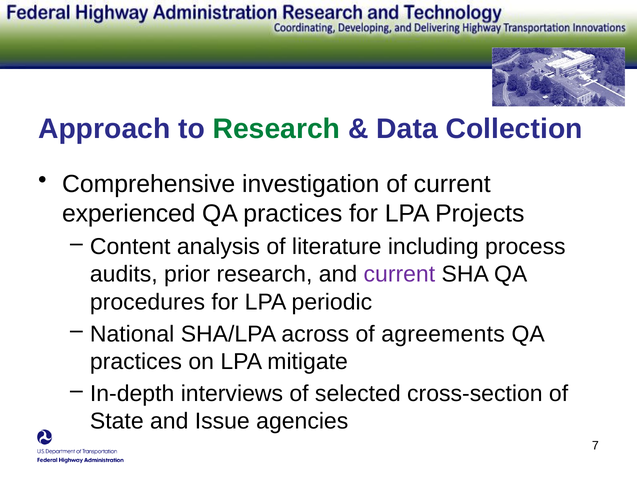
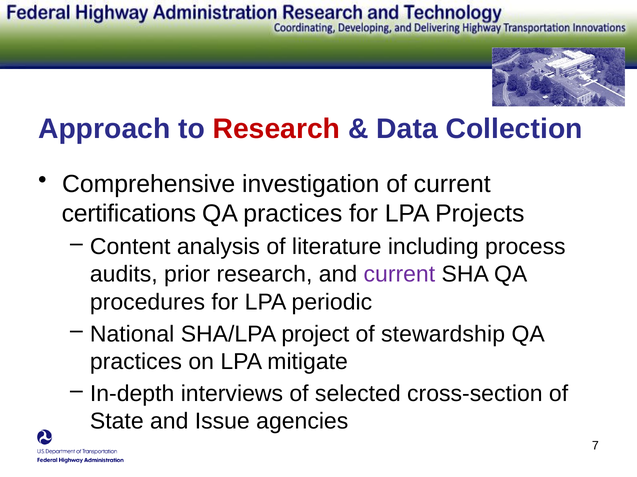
Research colour: green -> red (277, 129)
experienced: experienced -> certifications (129, 214)
across: across -> project (315, 335)
agreements: agreements -> stewardship (443, 335)
